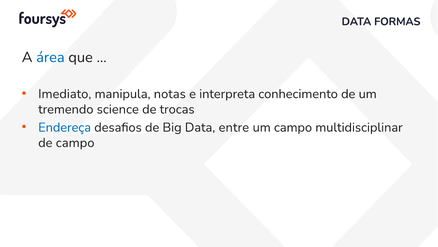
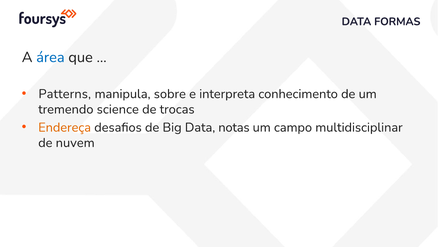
Imediato: Imediato -> Patterns (65, 94)
notas: notas -> sobre (170, 94)
Endereça colour: blue -> orange (65, 127)
entre: entre -> notas (234, 127)
de campo: campo -> nuvem (75, 142)
